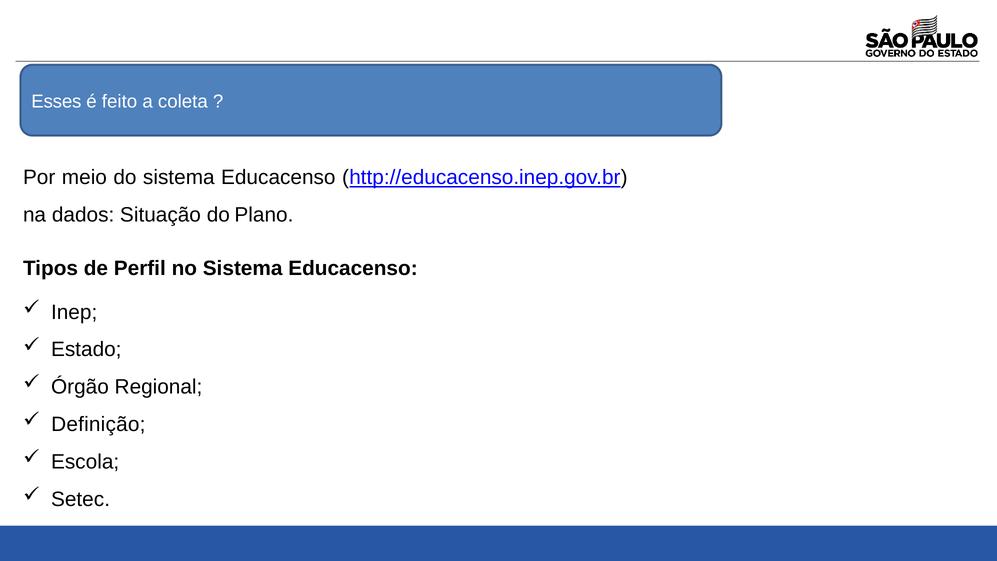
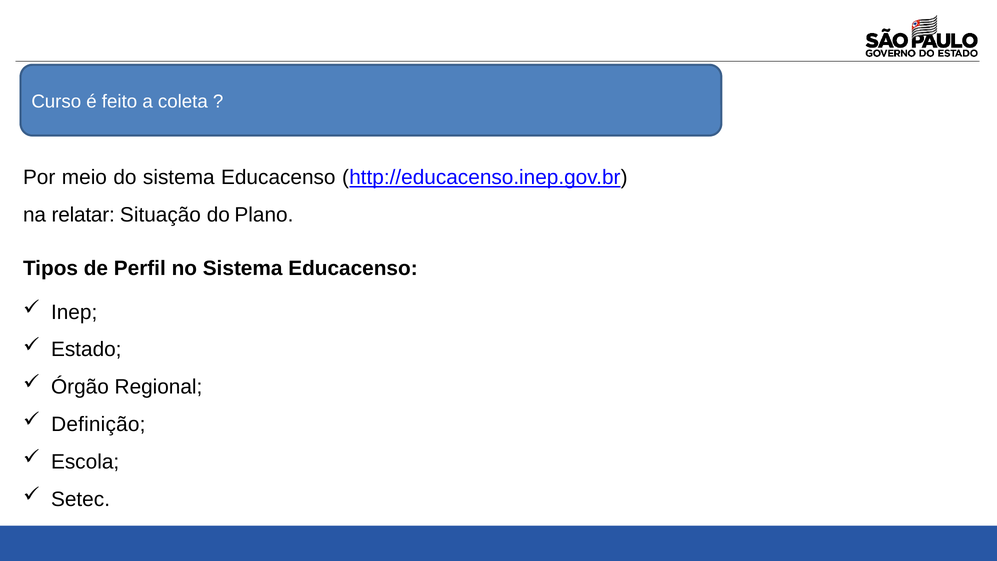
Esses: Esses -> Curso (56, 101)
dados: dados -> relatar (83, 215)
